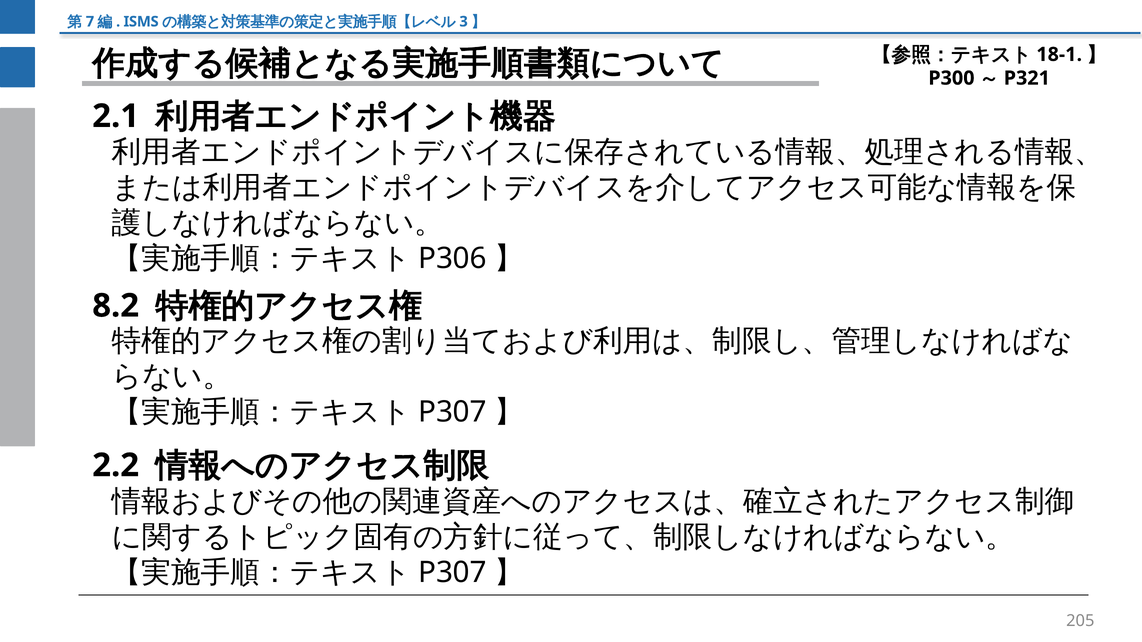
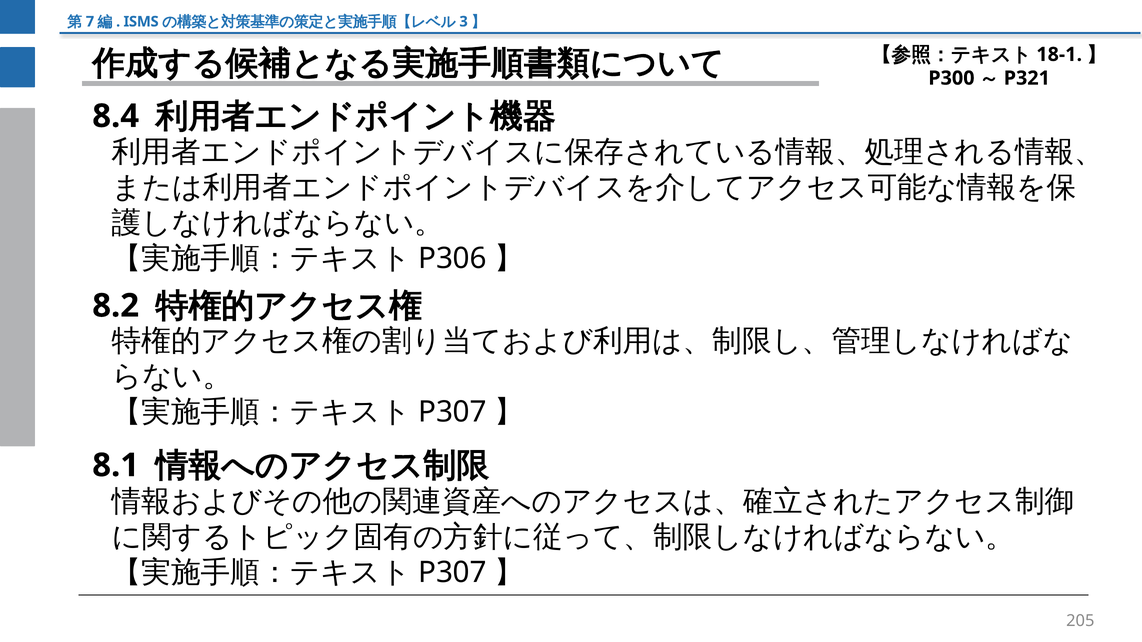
2.1: 2.1 -> 8.4 (116, 116)
2.2: 2.2 -> 8.1 (116, 466)
